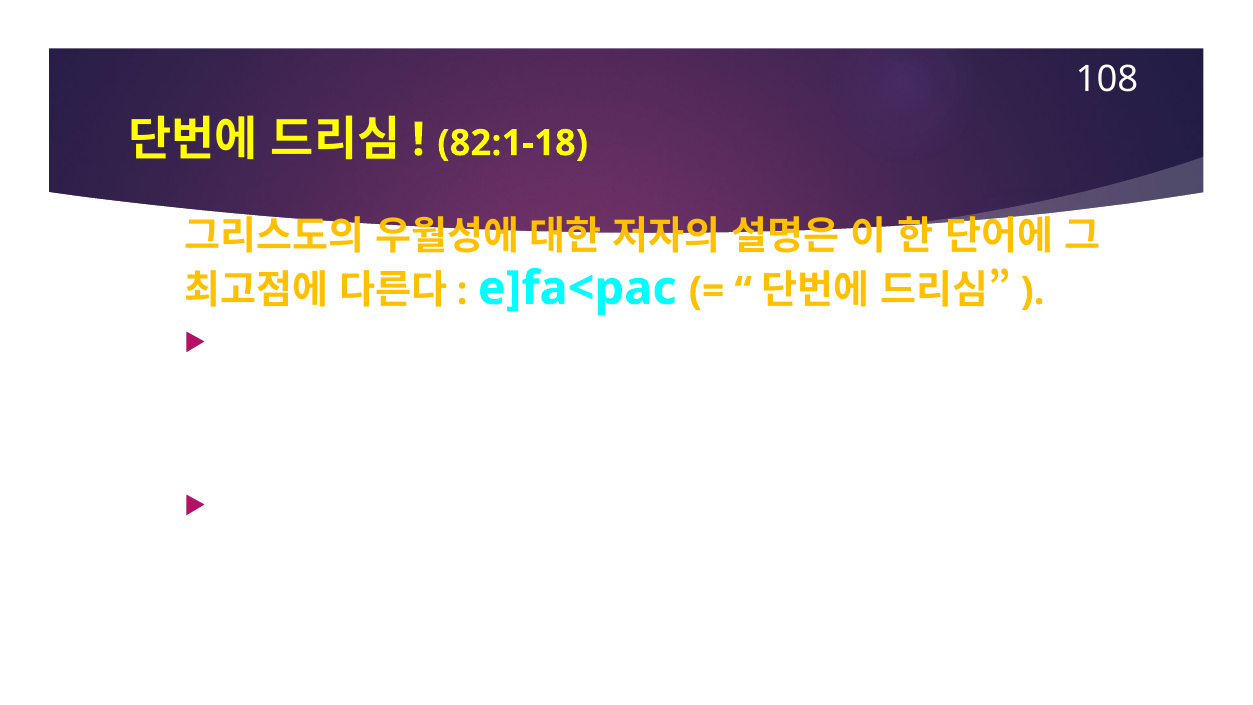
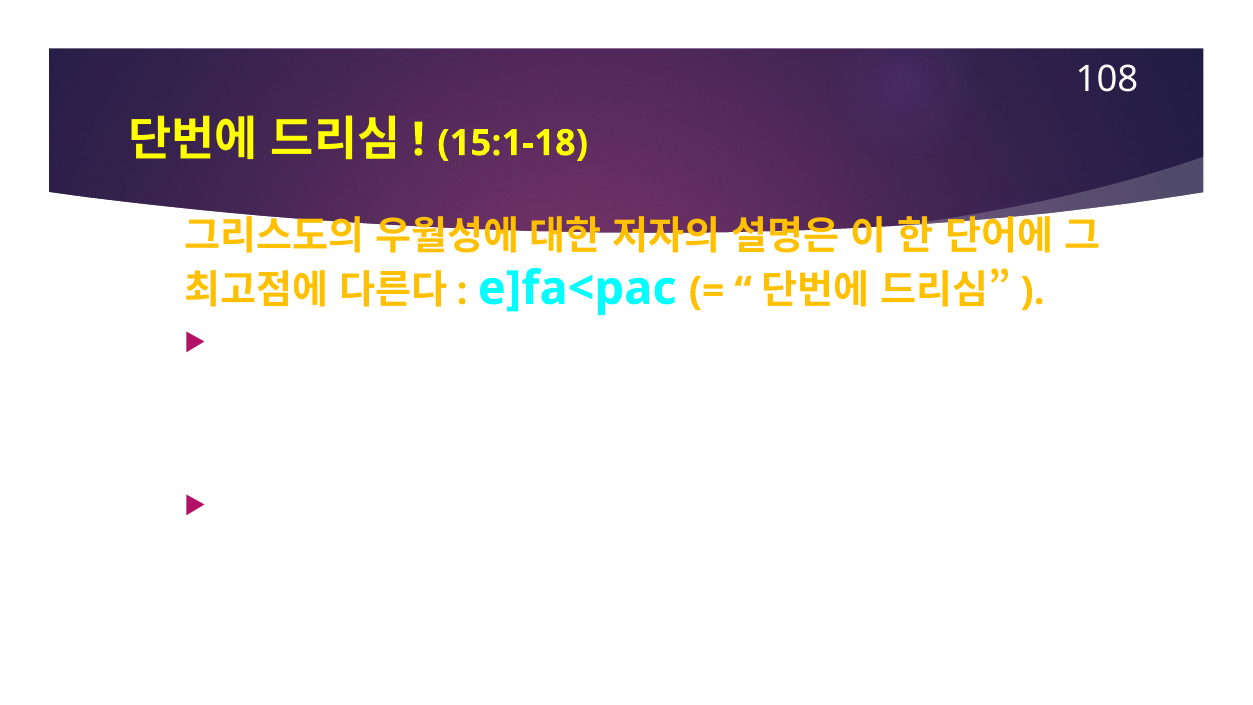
82:1-18: 82:1-18 -> 15:1-18 (513, 143)
